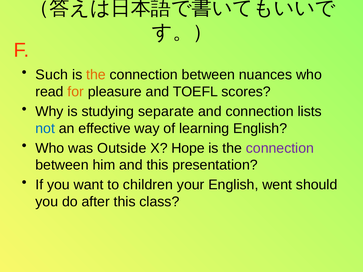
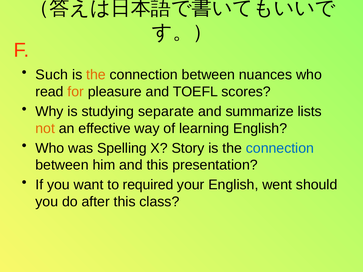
and connection: connection -> summarize (260, 112)
not colour: blue -> orange (45, 128)
Outside: Outside -> Spelling (122, 148)
Hope: Hope -> Story (188, 148)
connection colour: purple -> blue (280, 148)
children: children -> required (148, 185)
